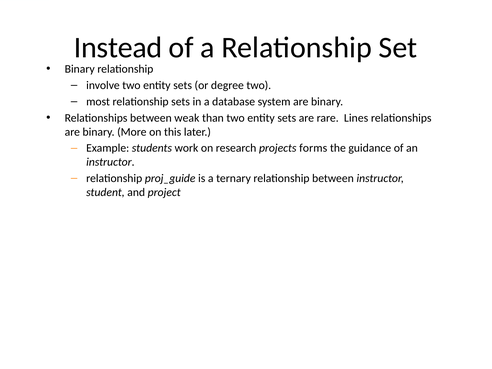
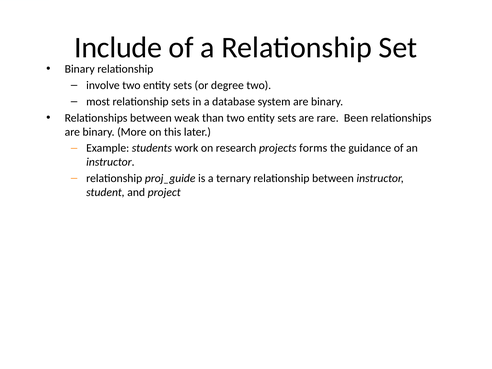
Instead: Instead -> Include (118, 48)
Lines: Lines -> Been (356, 118)
